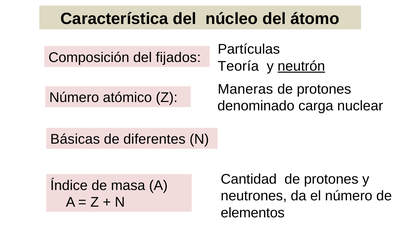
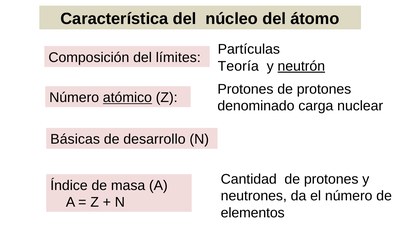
fijados: fijados -> límites (178, 58)
Maneras: Maneras -> Protones (245, 89)
atómico underline: none -> present (127, 98)
diferentes: diferentes -> desarrollo (154, 139)
